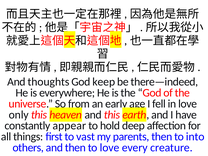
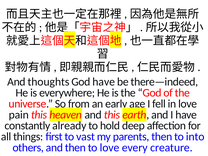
God keep: keep -> have (104, 82)
only: only -> pain (19, 115)
appear: appear -> already (69, 126)
